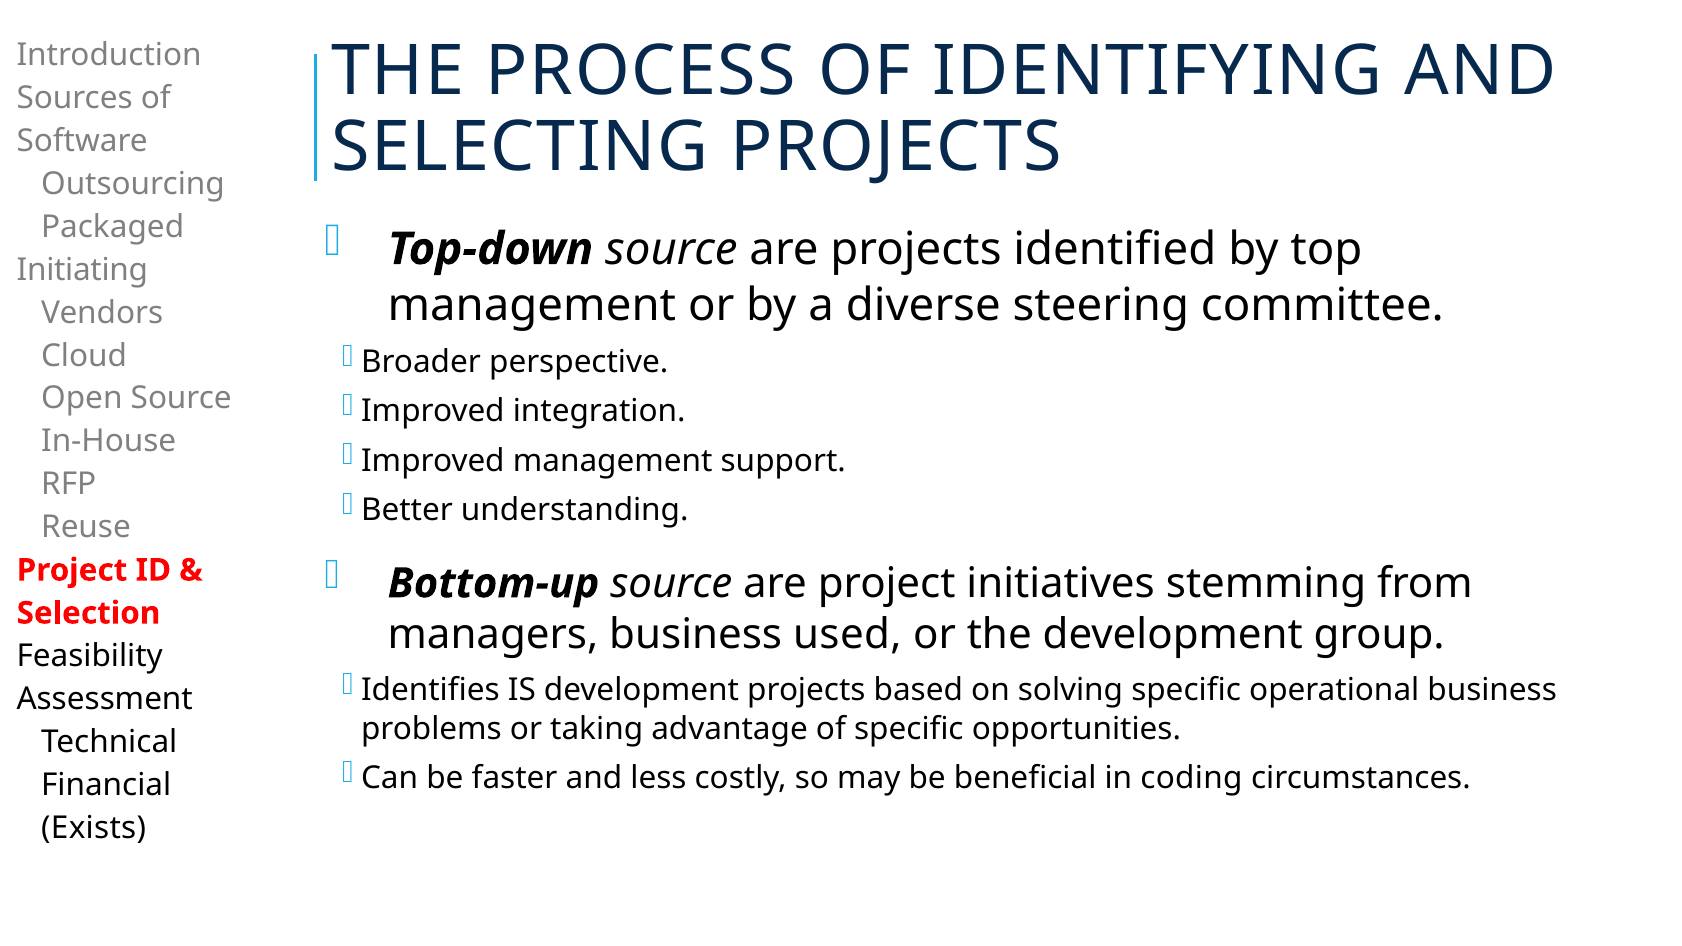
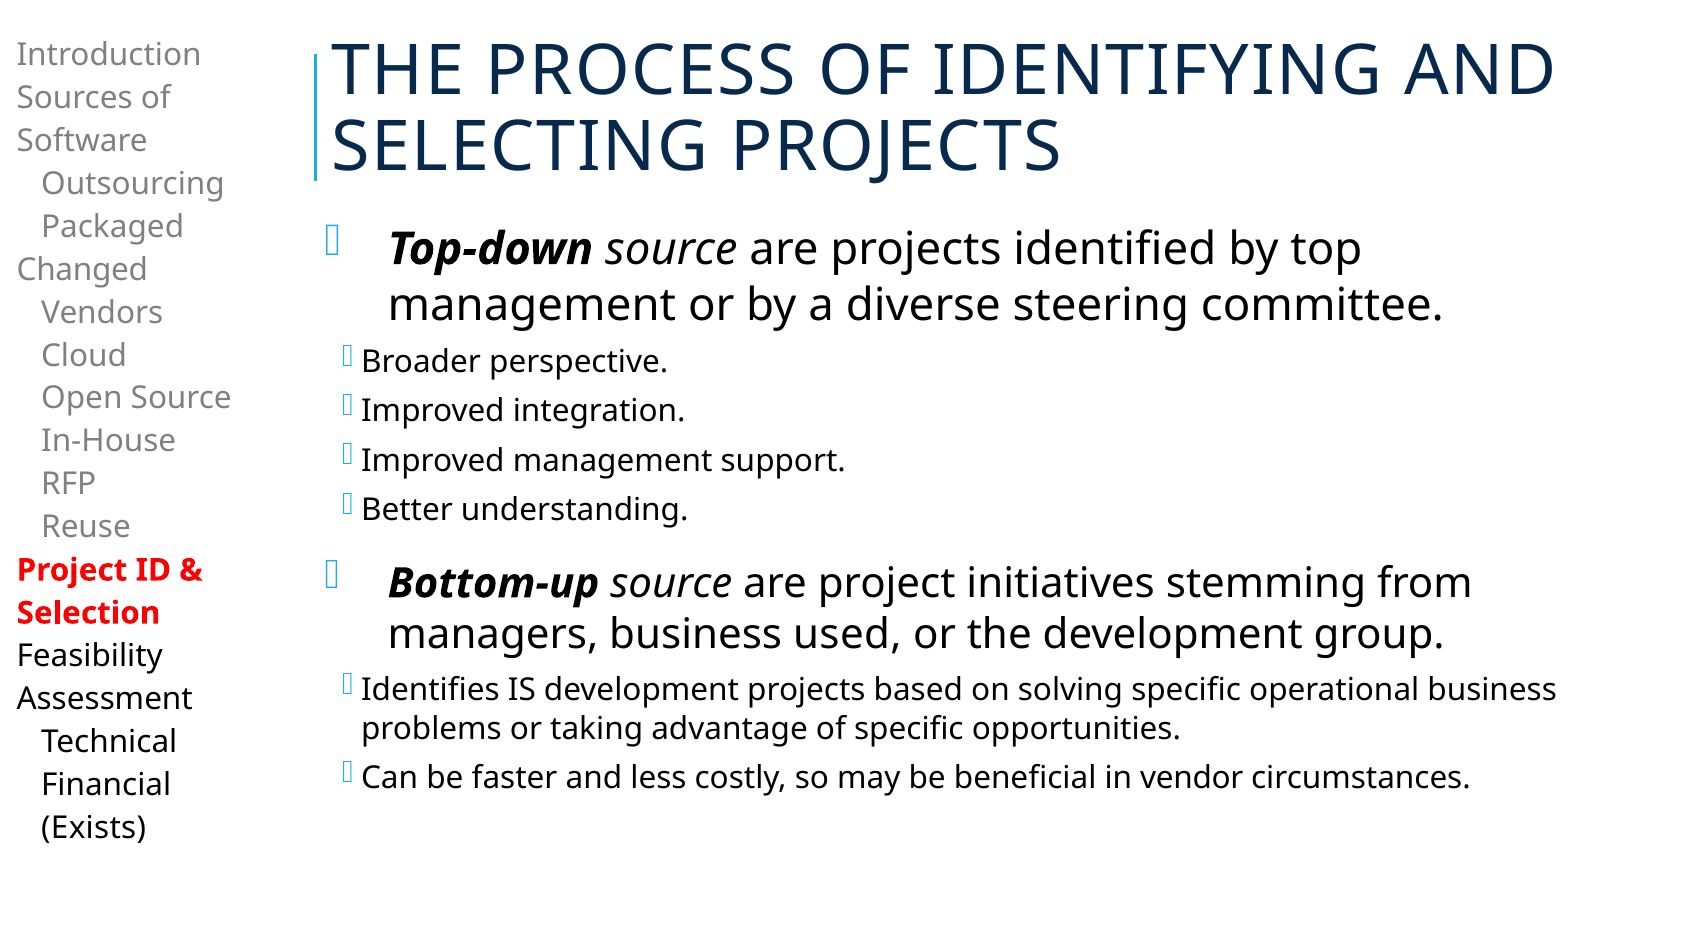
Initiating: Initiating -> Changed (82, 270)
coding: coding -> vendor (1192, 778)
